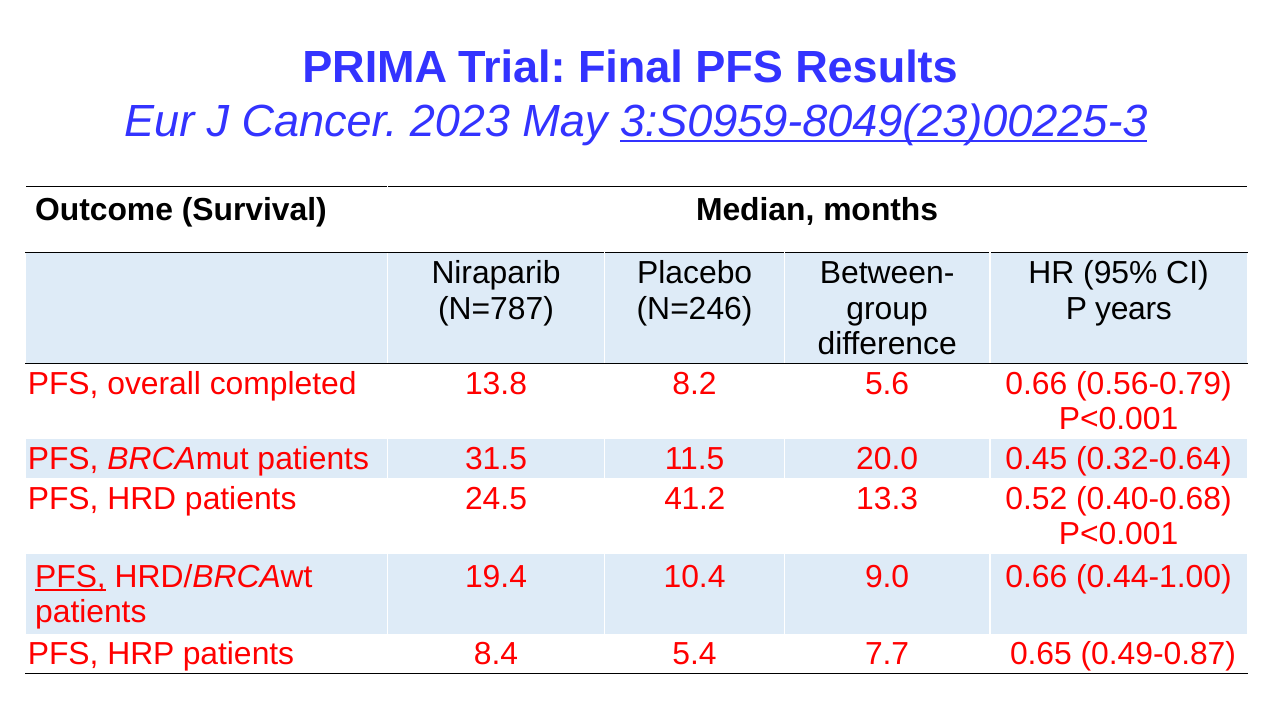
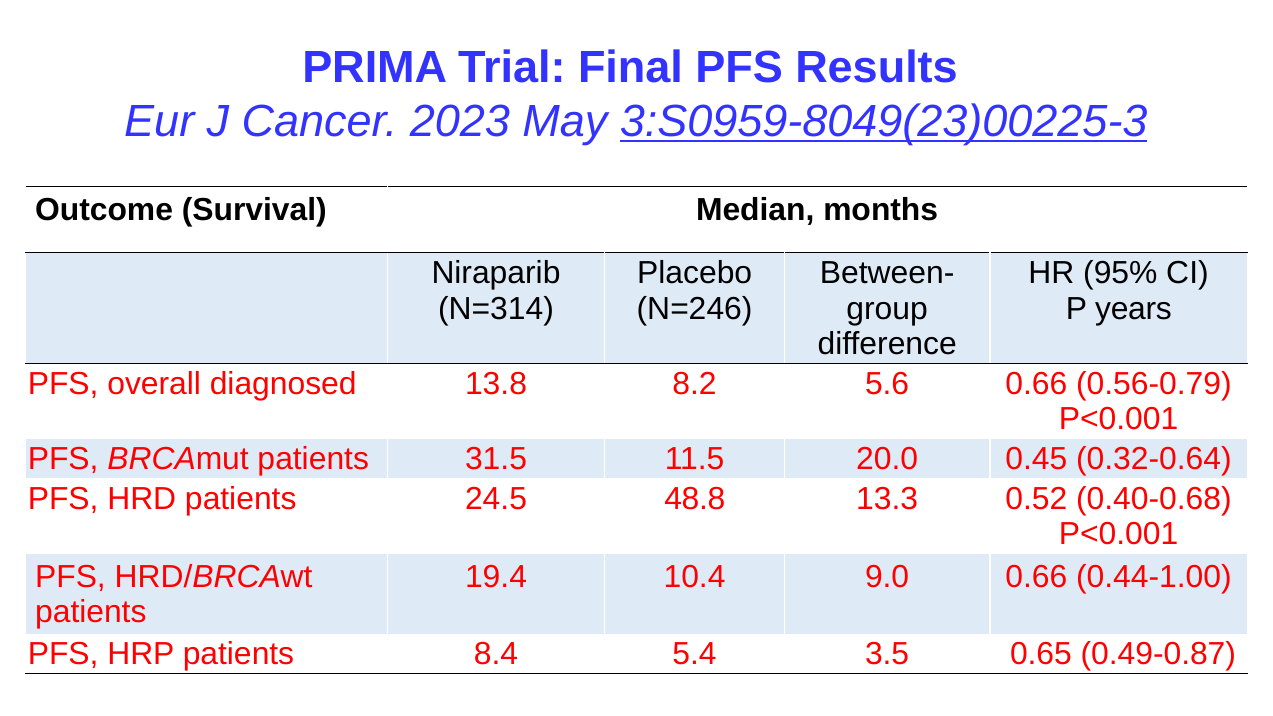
N=787: N=787 -> N=314 (496, 309)
completed: completed -> diagnosed (283, 384)
41.2: 41.2 -> 48.8 (695, 499)
PFS underline: present -> none (70, 577)
7.7: 7.7 -> 3.5 (887, 654)
